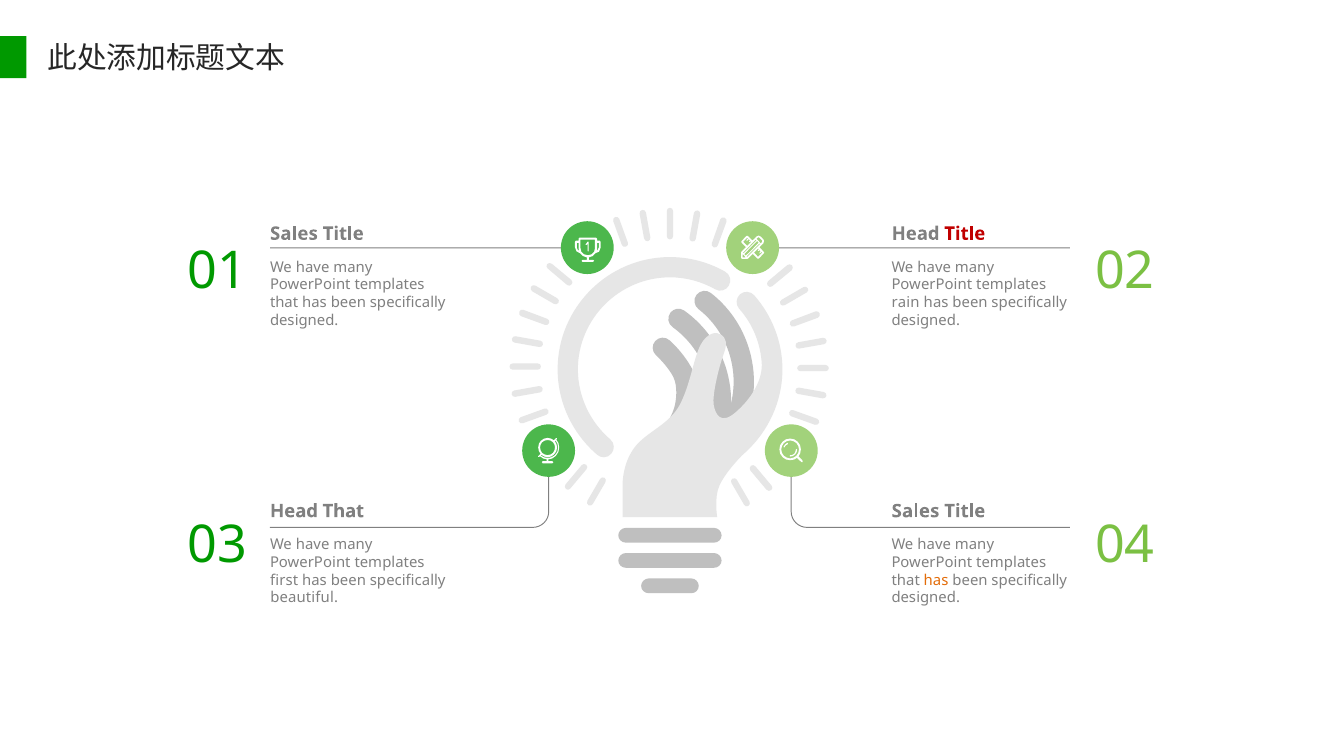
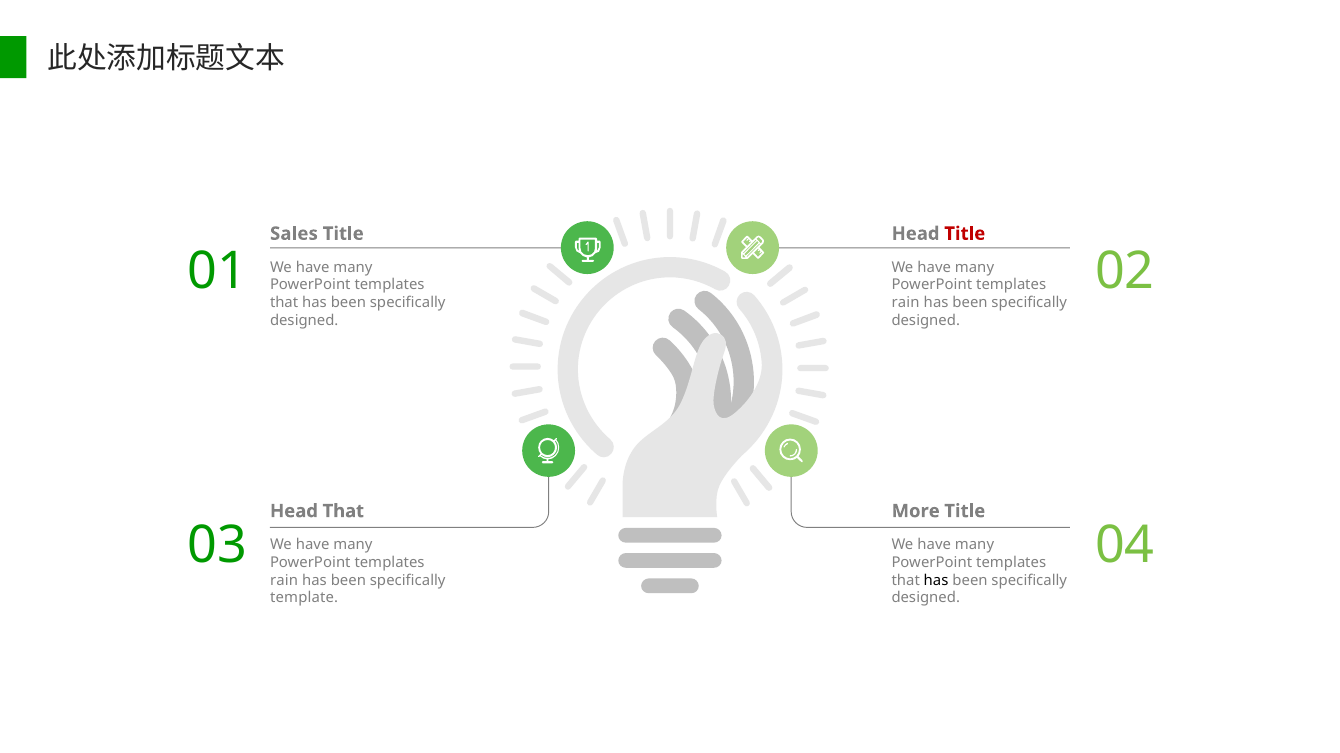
Sales: Sales -> More (916, 511)
first: first -> rain (284, 581)
has colour: orange -> black (936, 581)
beautiful: beautiful -> template (304, 598)
